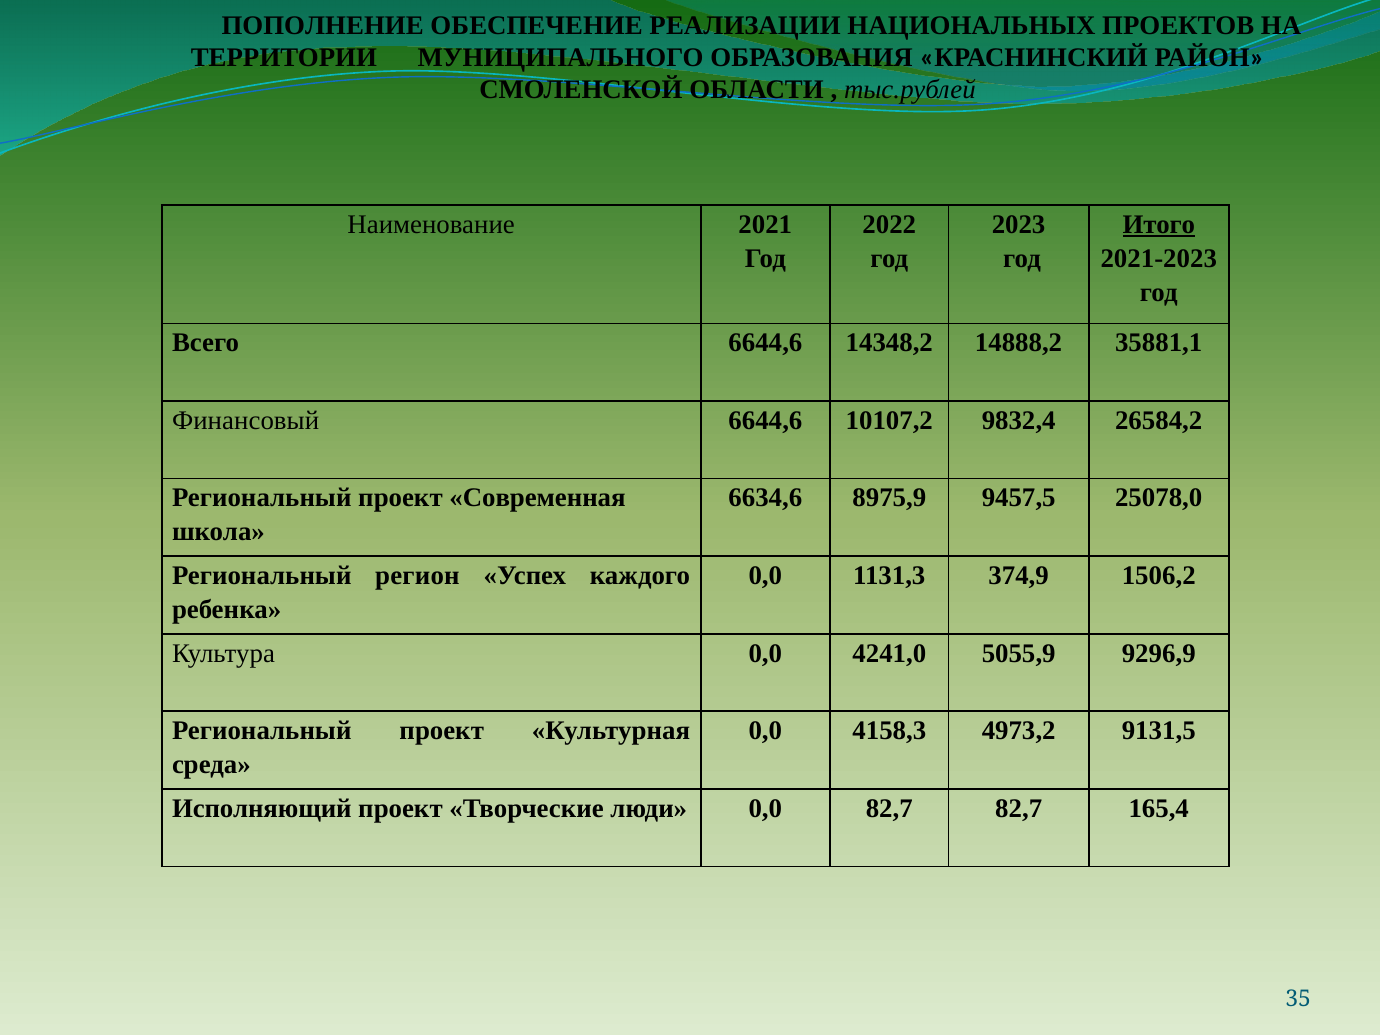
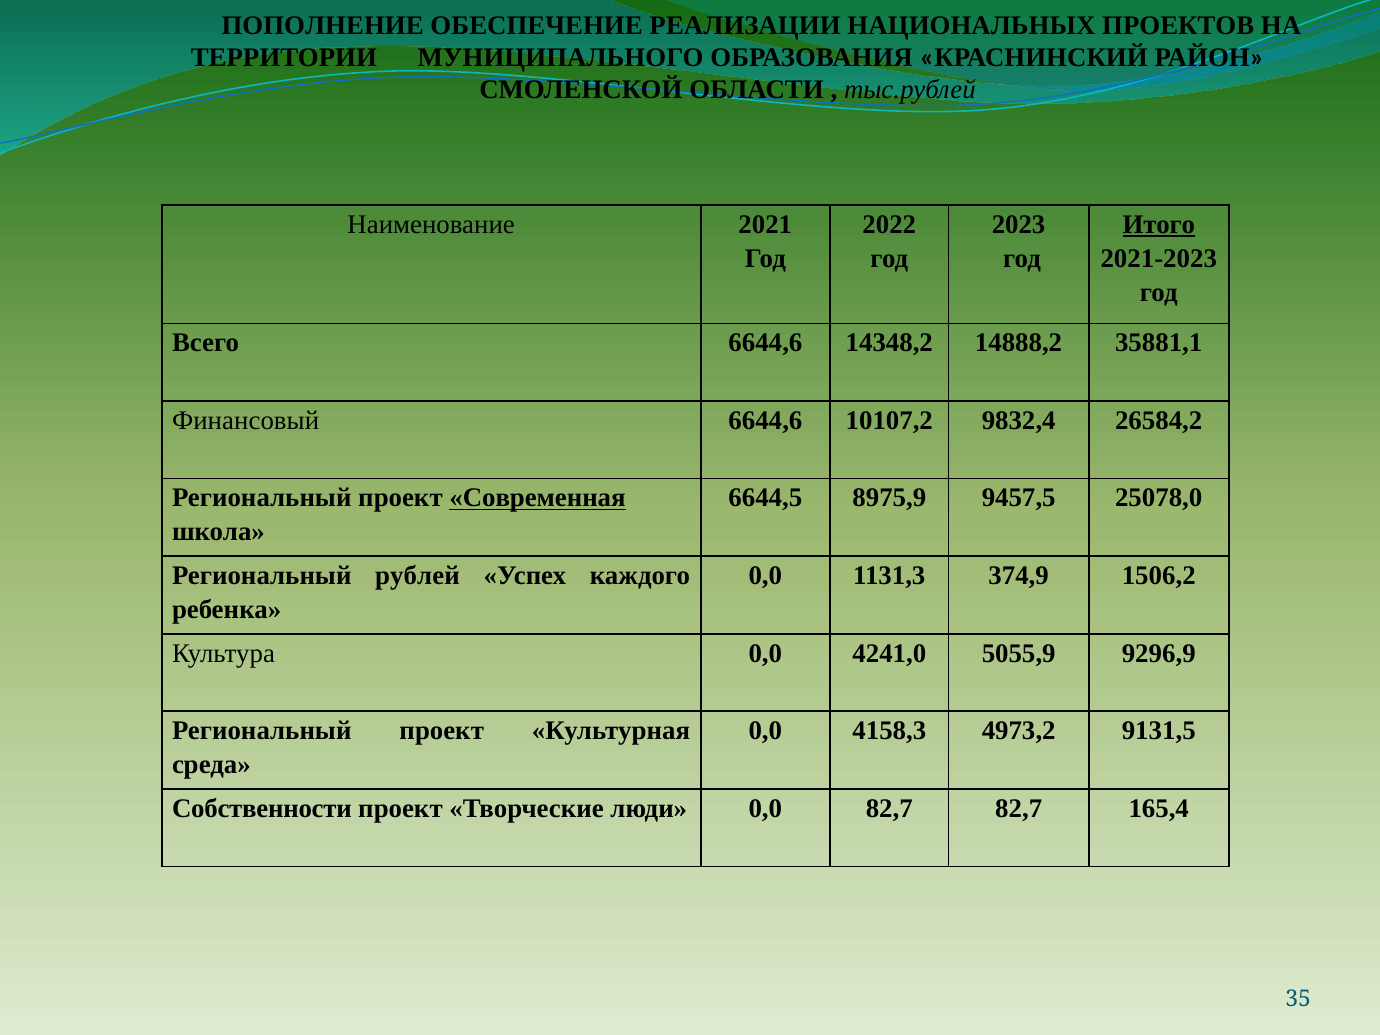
Современная underline: none -> present (538, 498)
6634,6: 6634,6 -> 6644,5 (765, 498)
регион: регион -> рублей (418, 576)
Исполняющий: Исполняющий -> Собственности (262, 808)
